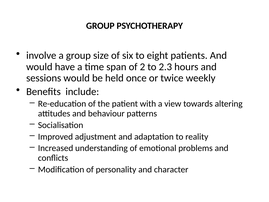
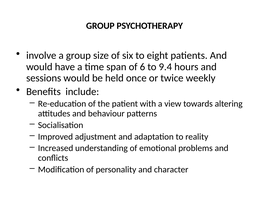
2: 2 -> 6 (142, 67)
2.3: 2.3 -> 9.4 (165, 67)
